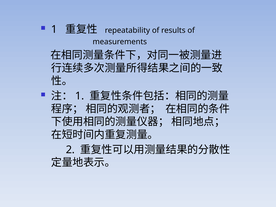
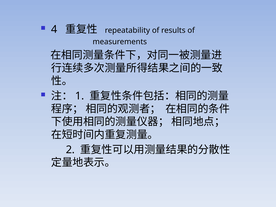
1: 1 -> 4 (54, 29)
